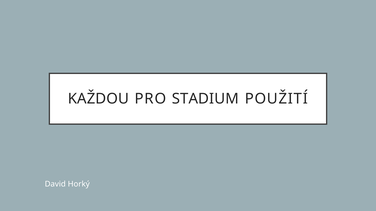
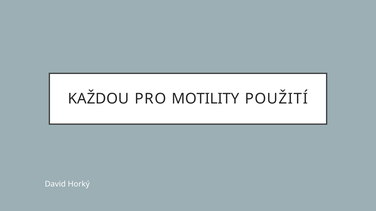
STADIUM: STADIUM -> MOTILITY (205, 99)
